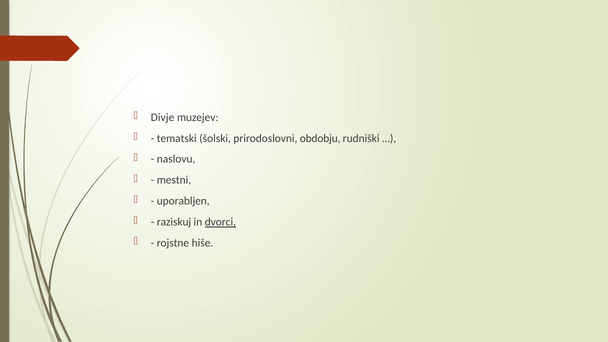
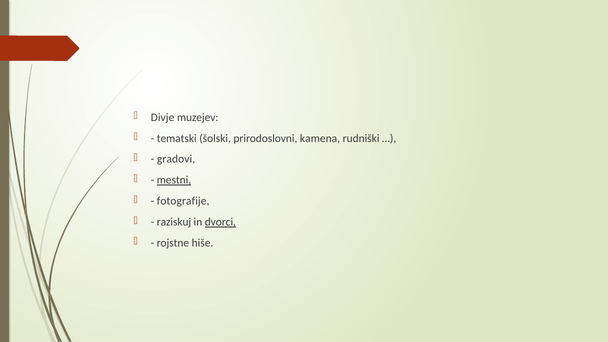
obdobju: obdobju -> kamena (320, 138)
naslovu: naslovu -> gradovi (176, 159)
mestni underline: none -> present (174, 180)
uporabljen: uporabljen -> fotografije (183, 201)
